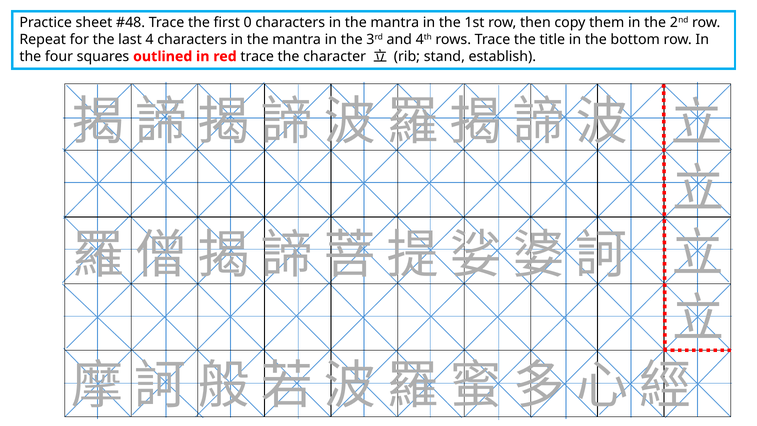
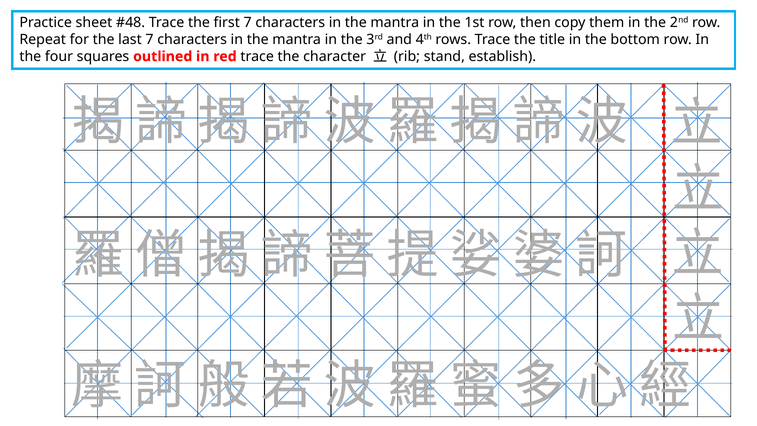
first 0: 0 -> 7 (248, 22)
last 4: 4 -> 7 (150, 39)
